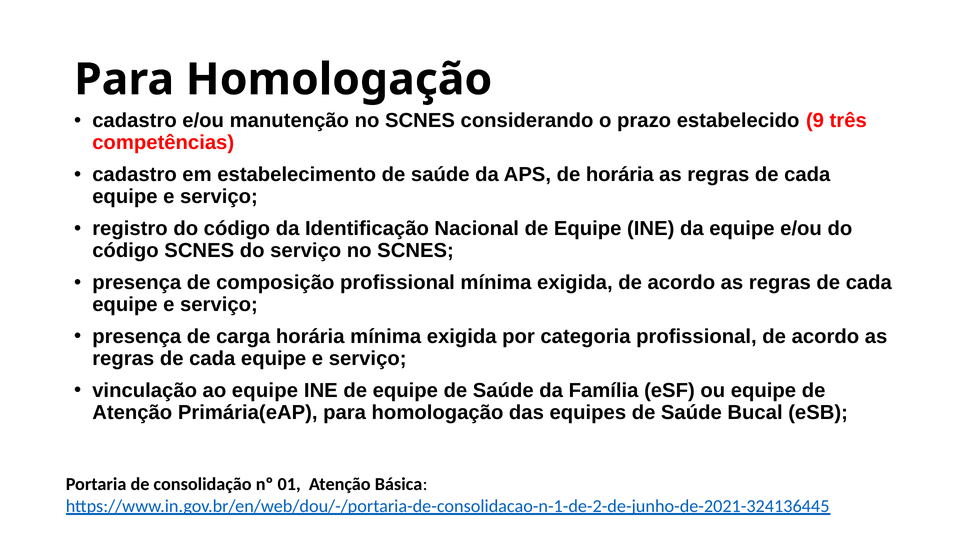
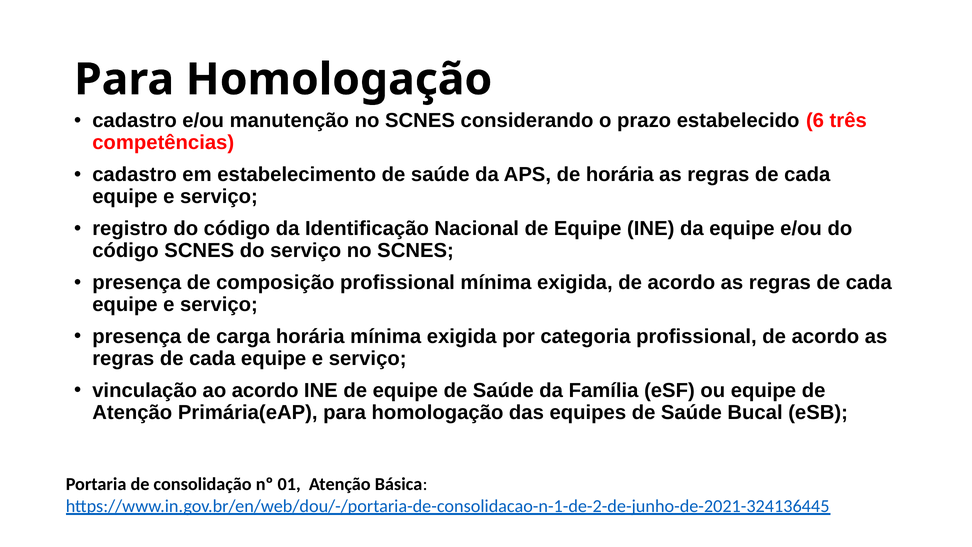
9: 9 -> 6 (815, 121)
ao equipe: equipe -> acordo (265, 390)
